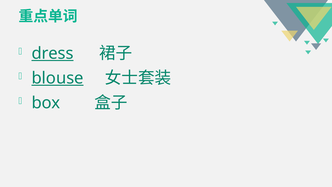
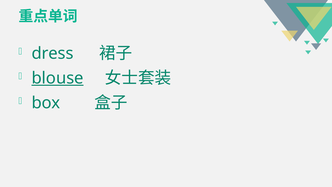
dress underline: present -> none (53, 53)
